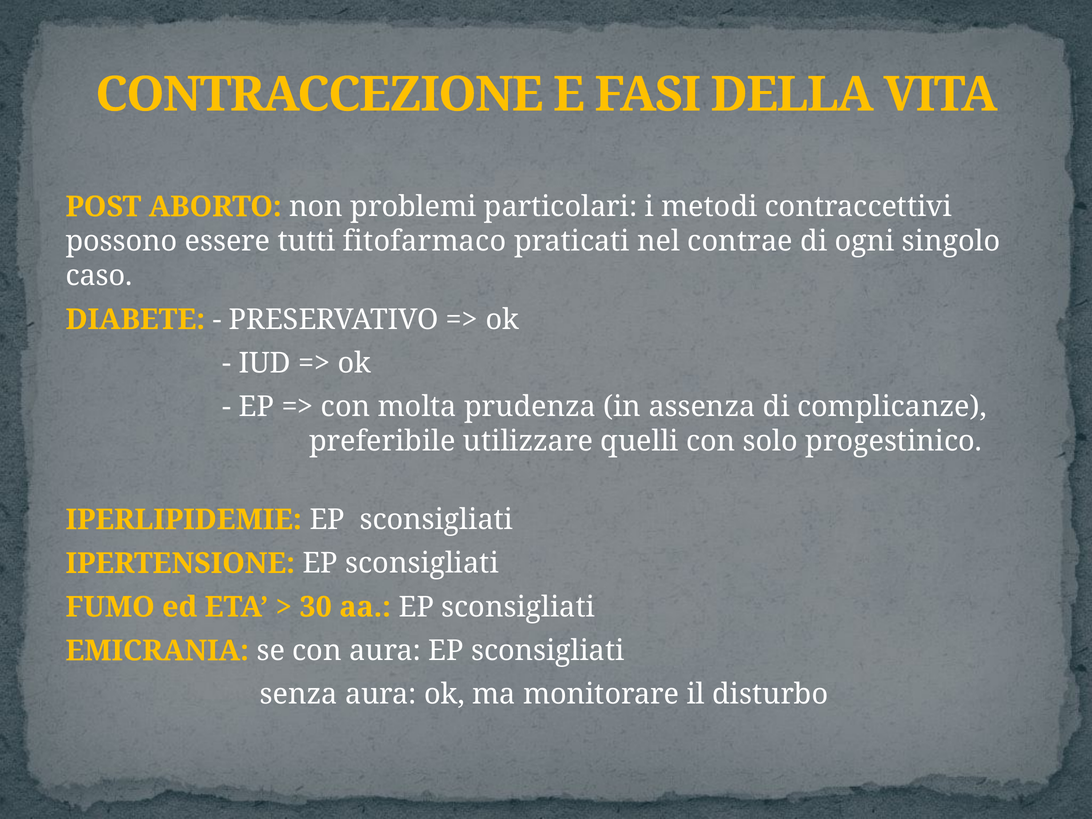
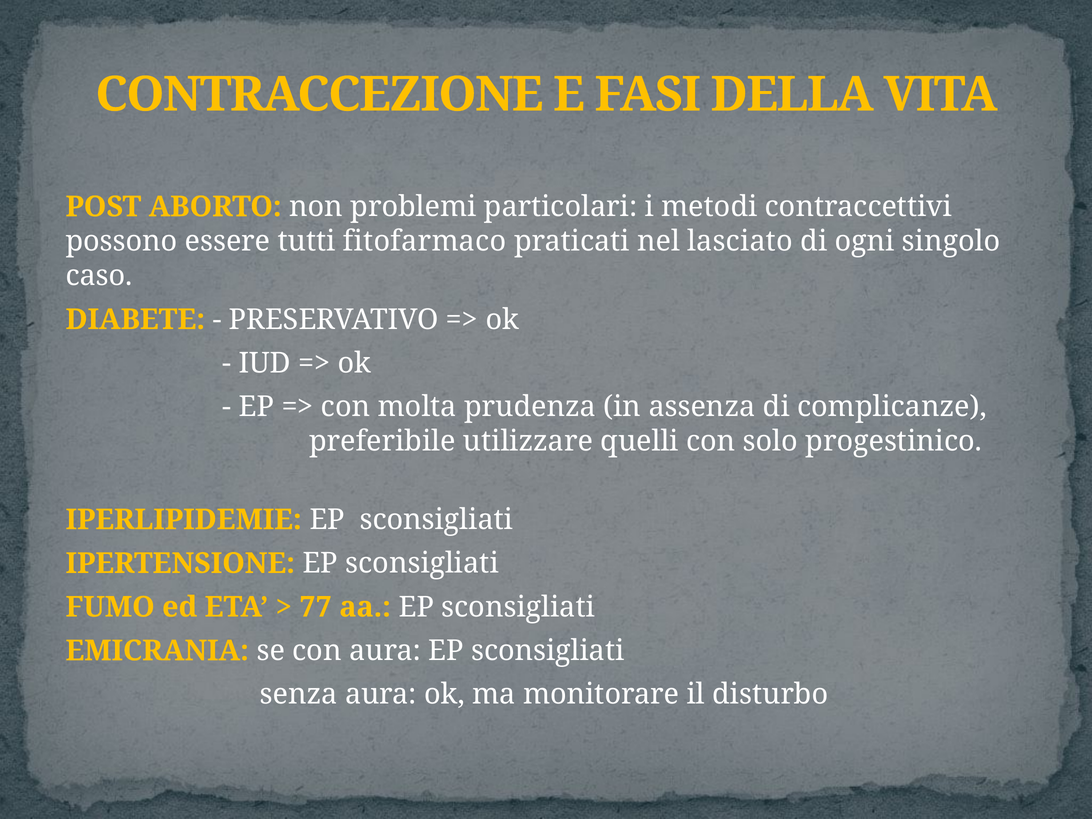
contrae: contrae -> lasciato (740, 241)
30: 30 -> 77 (316, 607)
